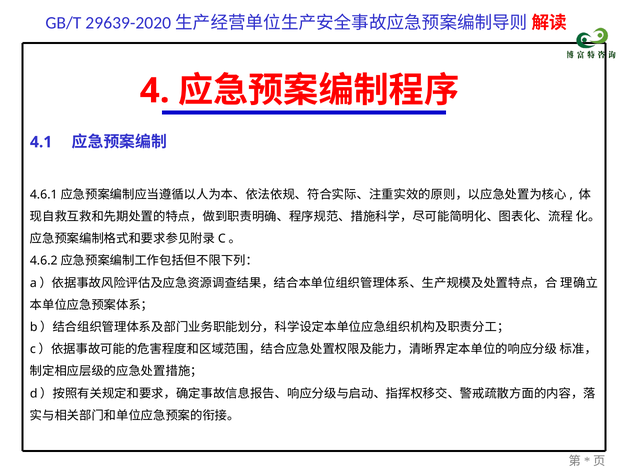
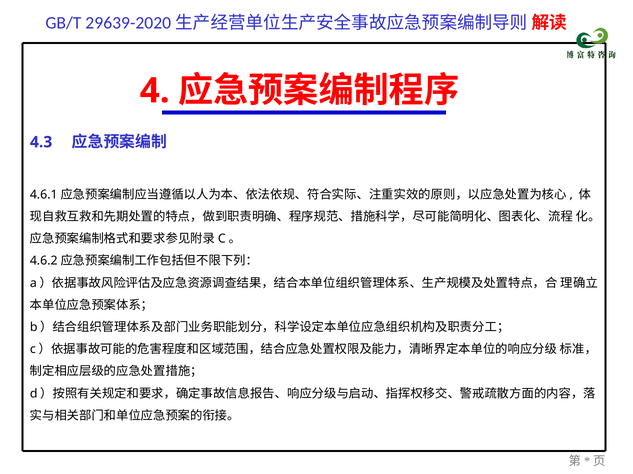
4.1: 4.1 -> 4.3 (41, 142)
